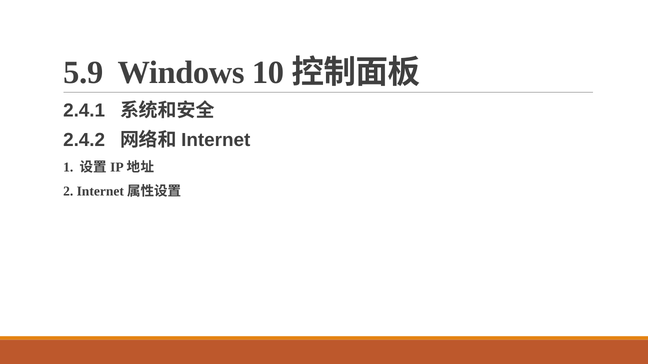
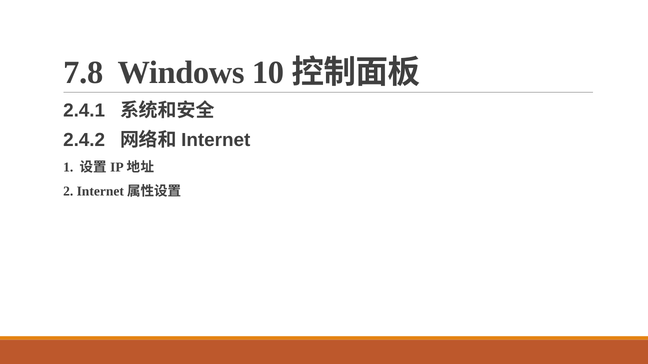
5.9: 5.9 -> 7.8 (83, 73)
